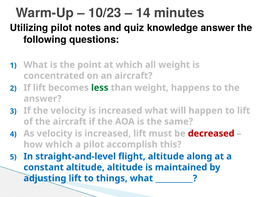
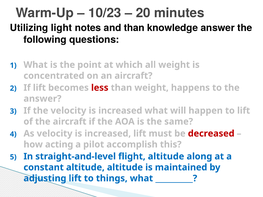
14: 14 -> 20 (143, 13)
Utilizing pilot: pilot -> light (62, 28)
and quiz: quiz -> than (134, 28)
less colour: green -> red (100, 88)
how which: which -> acting (59, 145)
